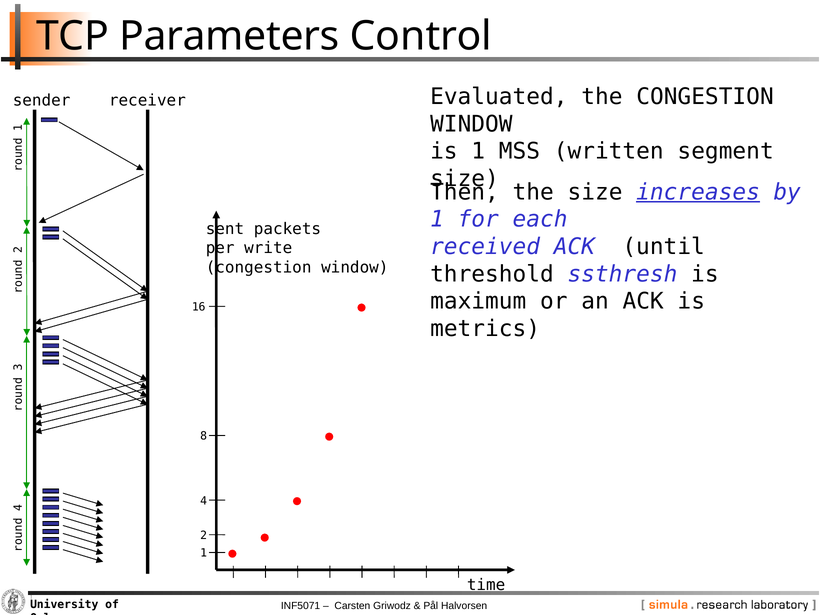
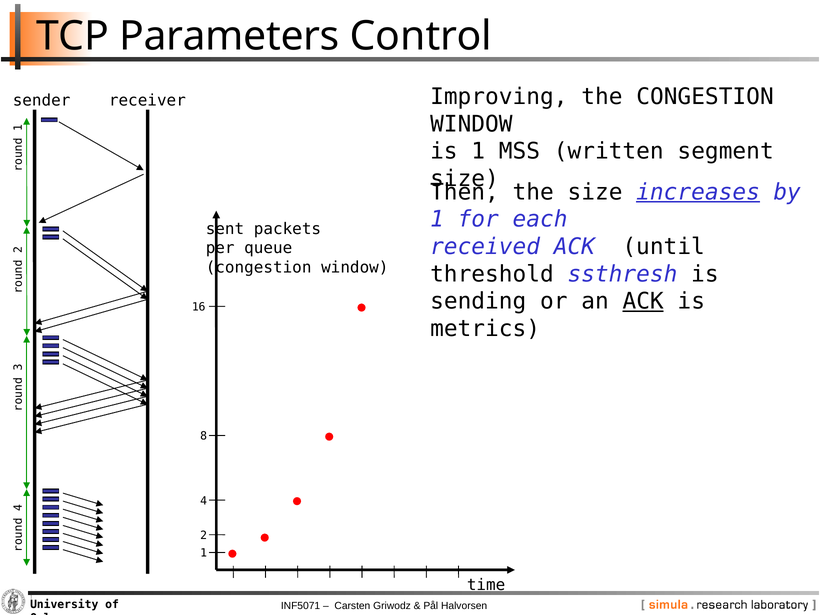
Evaluated: Evaluated -> Improving (499, 97)
write: write -> queue (268, 248)
maximum: maximum -> sending (478, 301)
ACK underline: none -> present (643, 301)
